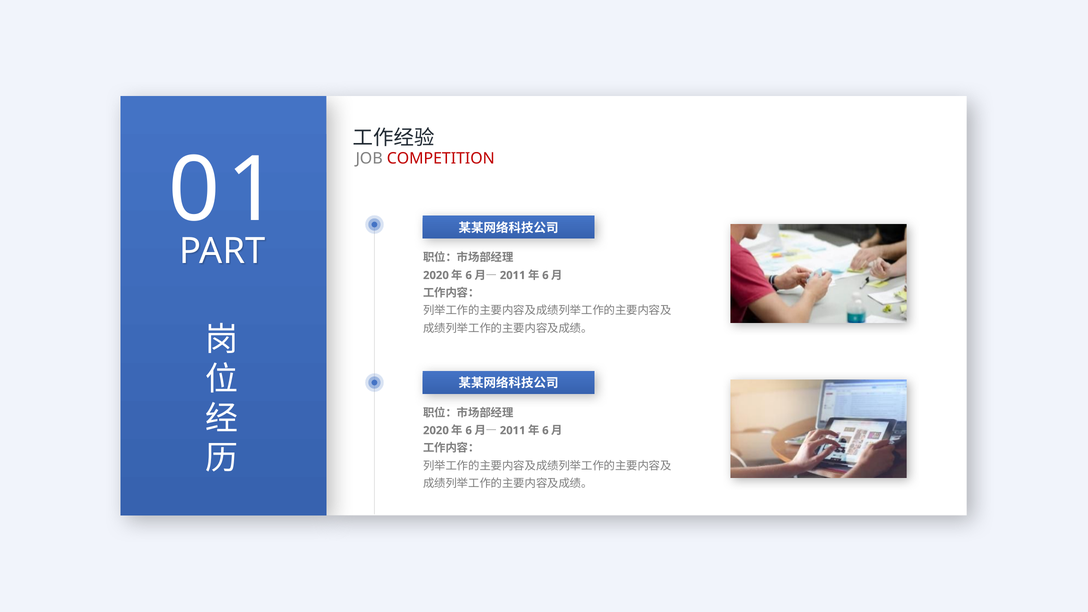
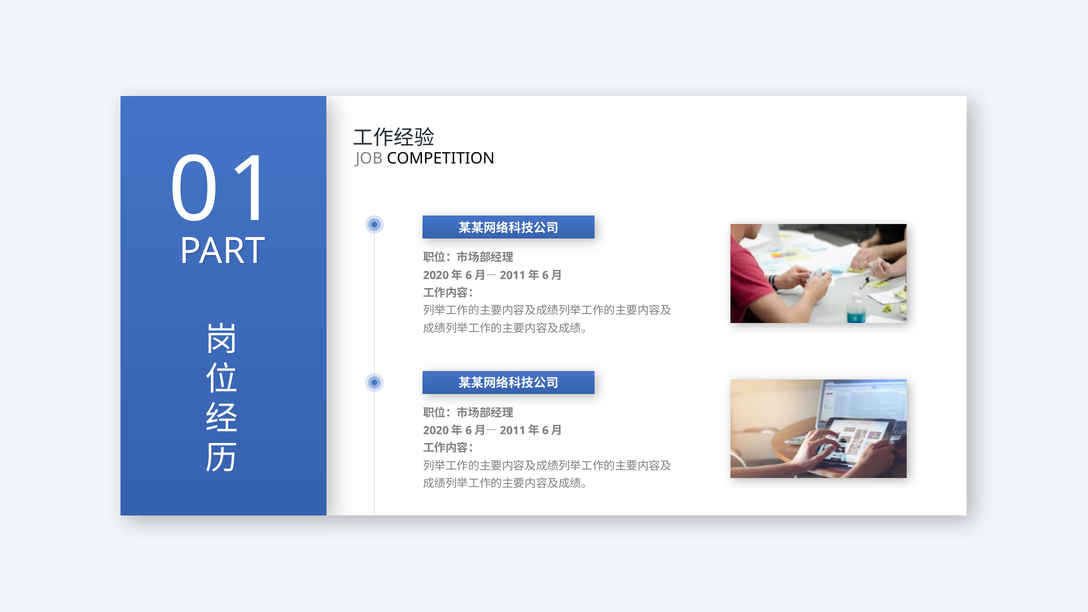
COMPETITION colour: red -> black (441, 158)
